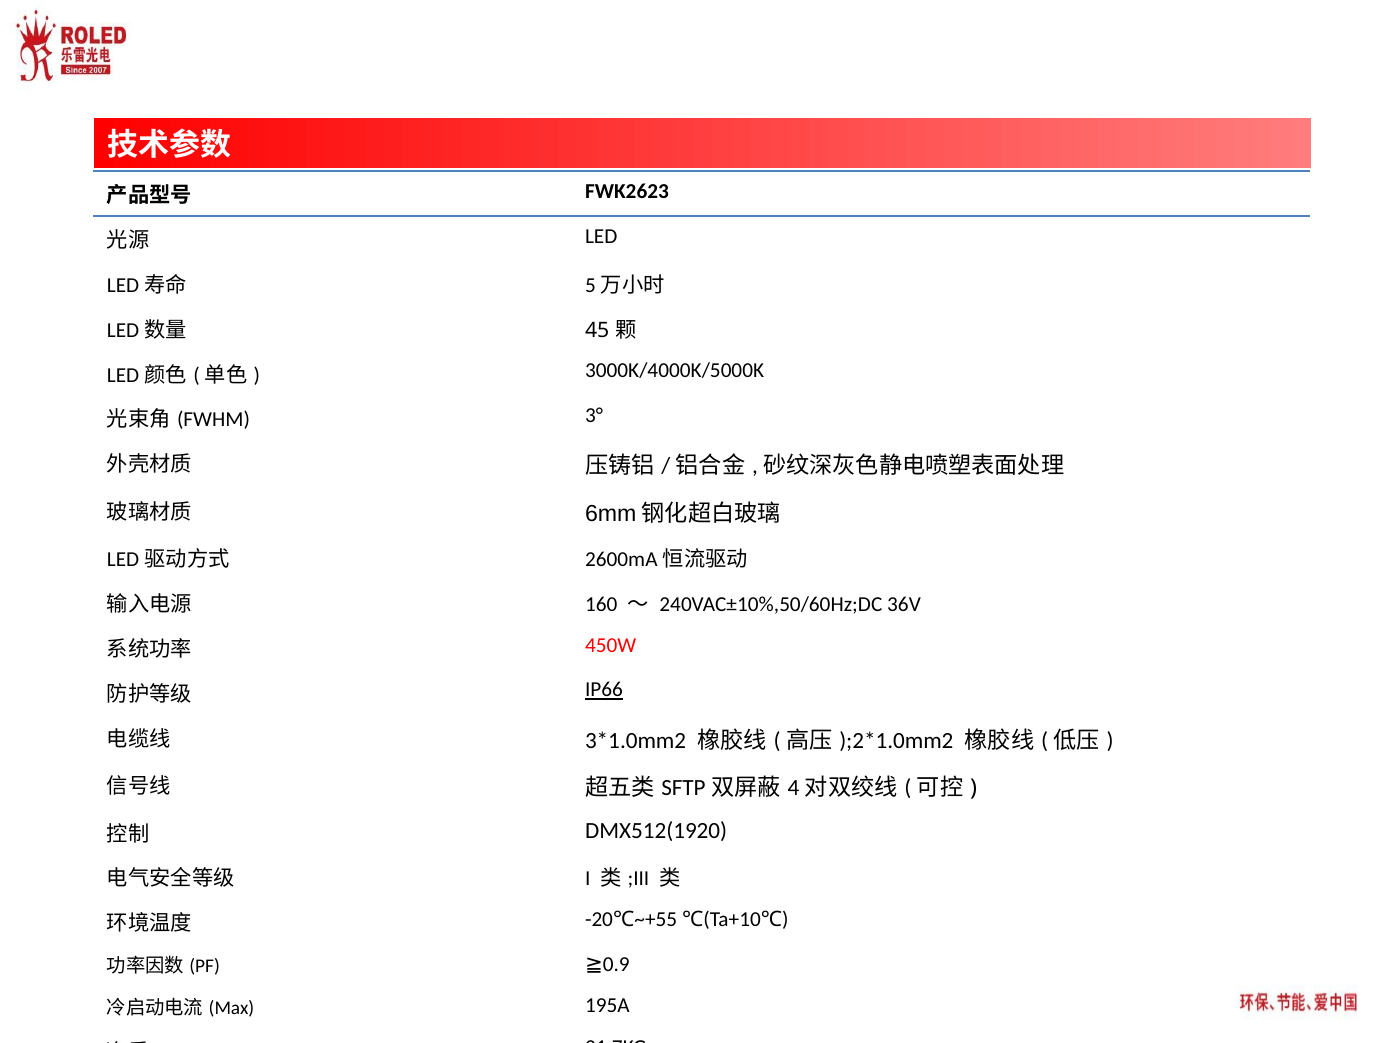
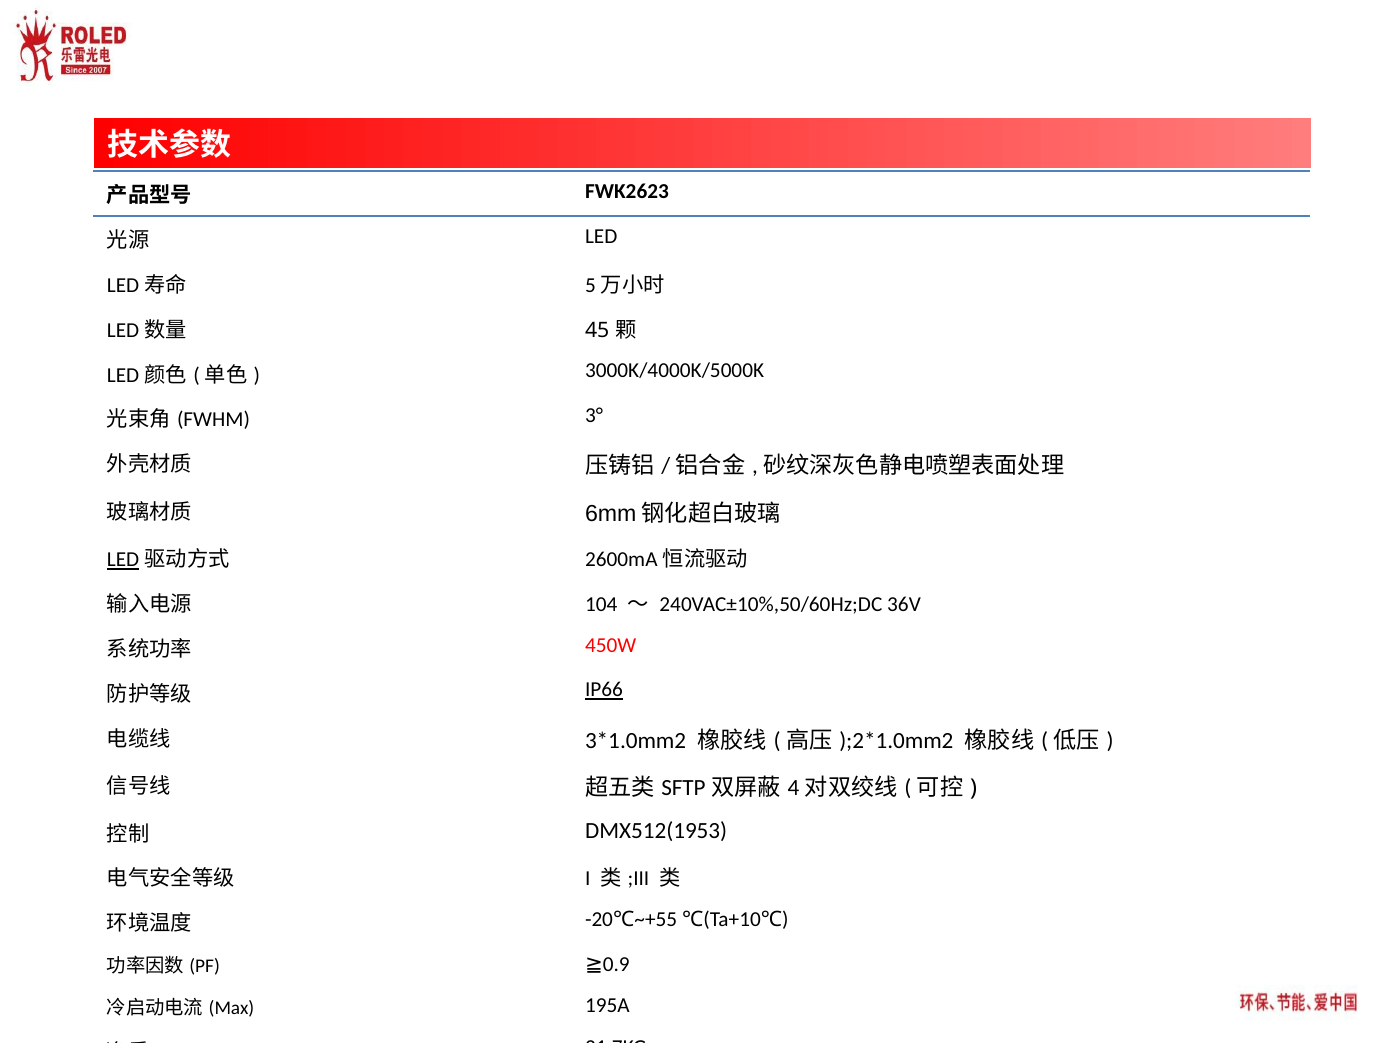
LED underline: none -> present (123, 560)
160: 160 -> 104 (601, 605)
DMX512(1920: DMX512(1920 -> DMX512(1953 (656, 831)
